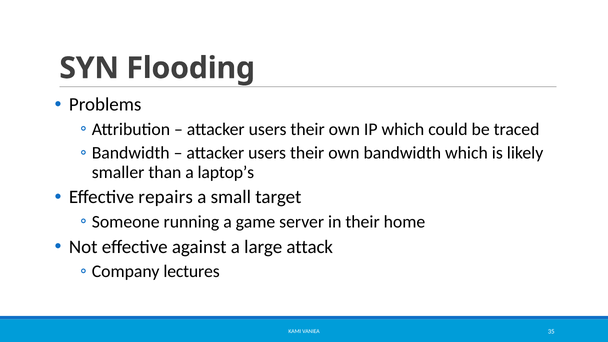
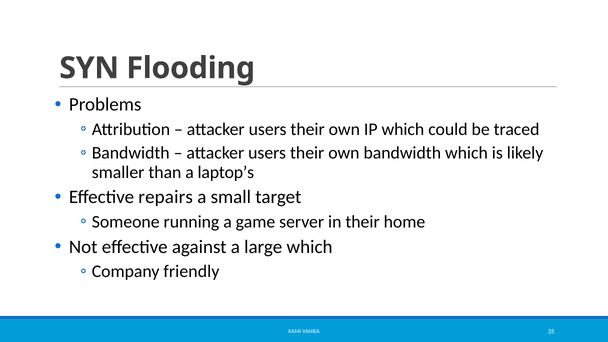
large attack: attack -> which (310, 247)
lectures: lectures -> friendly (191, 271)
